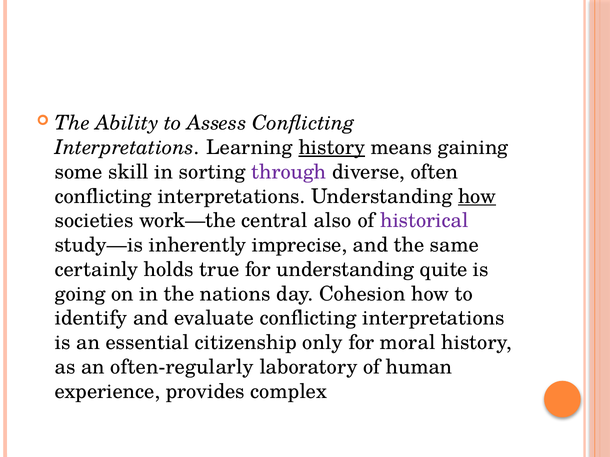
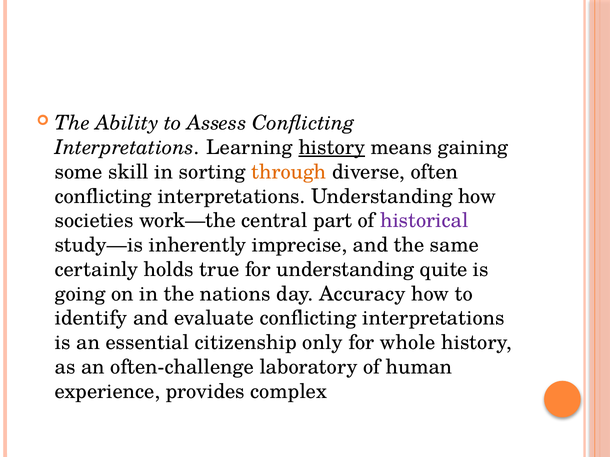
through colour: purple -> orange (289, 172)
how underline: present -> none (477, 197)
also: also -> part (333, 221)
Cohesion: Cohesion -> Accuracy (362, 294)
moral: moral -> whole (408, 343)
often-regularly: often-regularly -> often-challenge (182, 367)
